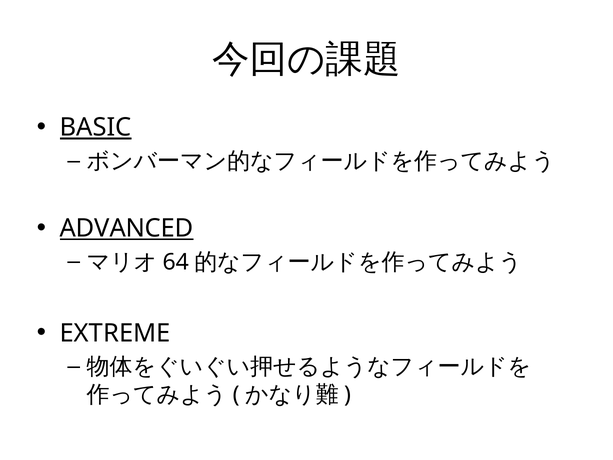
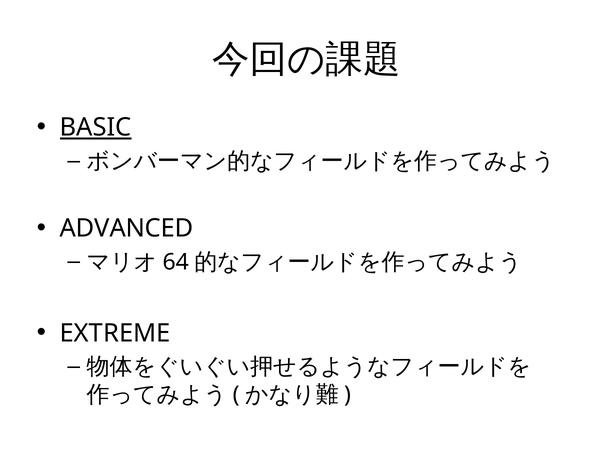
ADVANCED underline: present -> none (127, 228)
